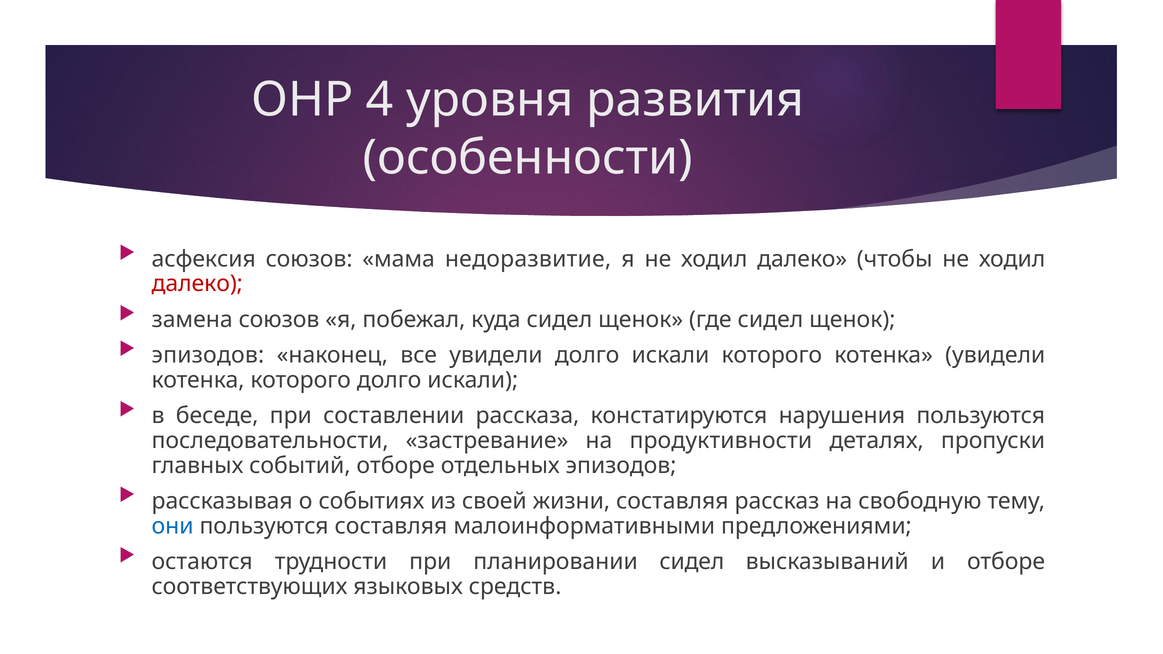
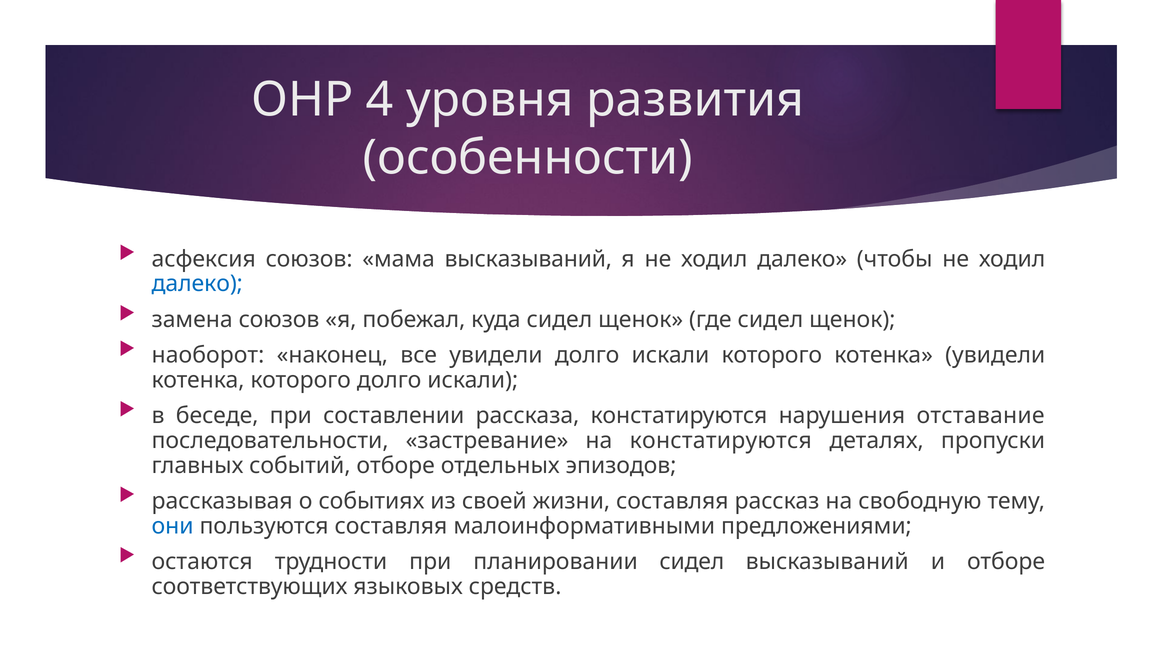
мама недоразвитие: недоразвитие -> высказываний (528, 259)
далеко colour: red -> blue (197, 284)
эпизодов: эпизодов -> наоборот (208, 355)
нарушения пользуются: пользуются -> отставание (981, 416)
на продуктивности: продуктивности -> констатируются (721, 441)
